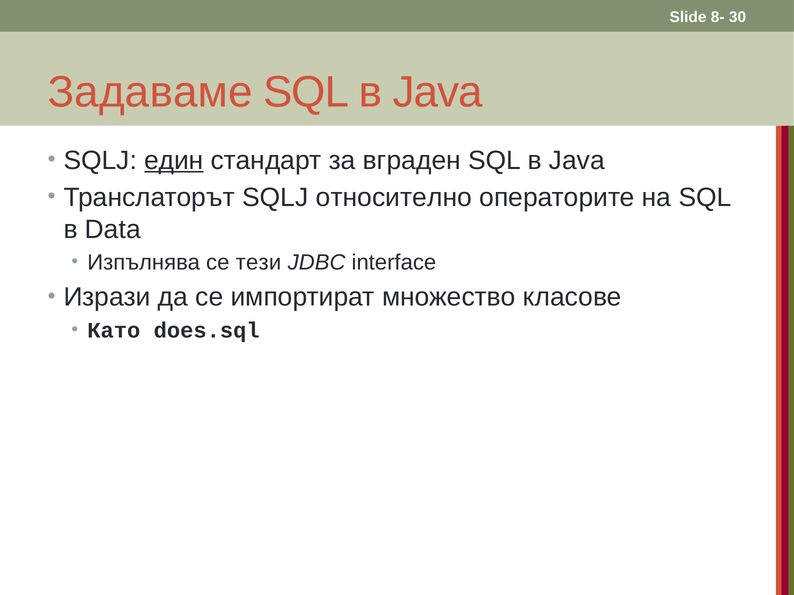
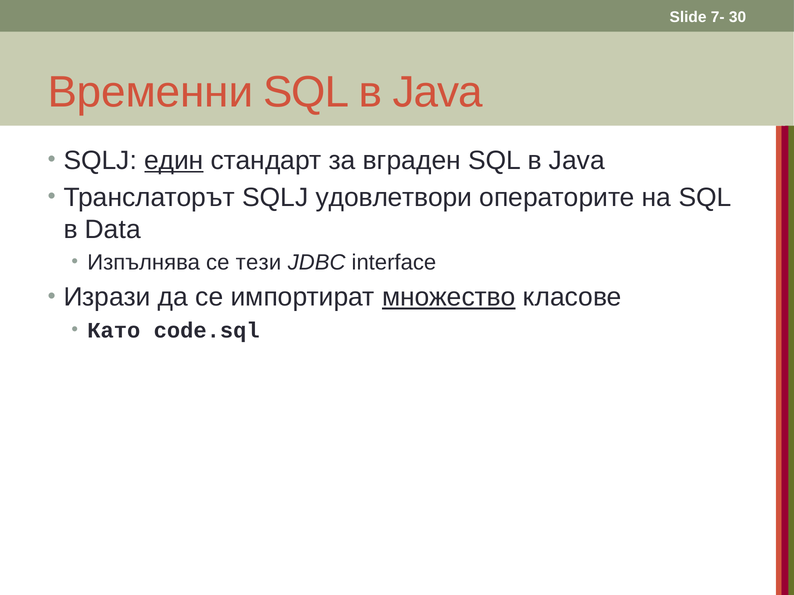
8-: 8- -> 7- (718, 17)
Задаваме: Задаваме -> Временни (150, 92)
относително: относително -> удовлетвори (394, 198)
множество underline: none -> present (449, 297)
does.sql: does.sql -> code.sql (207, 331)
